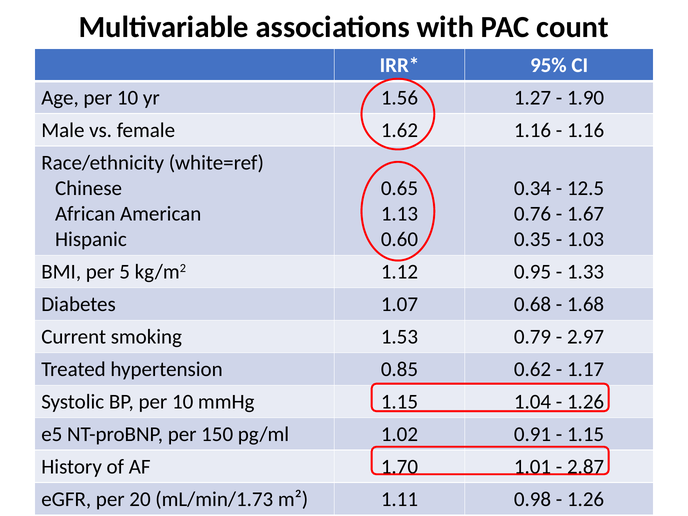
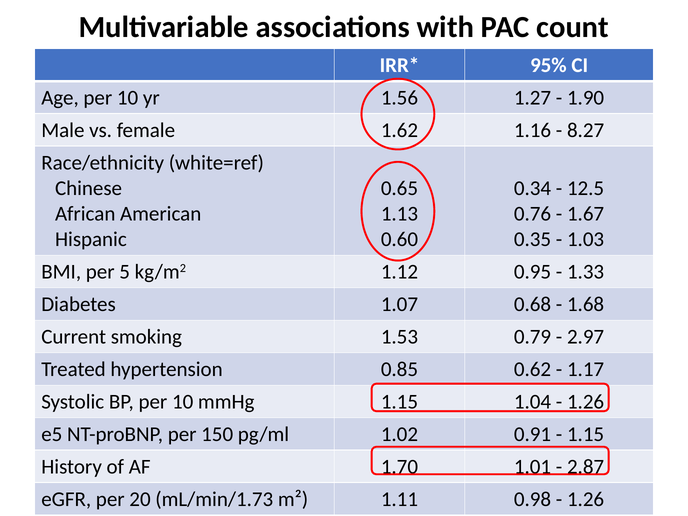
1.16: 1.16 -> 8.27 (586, 130)
